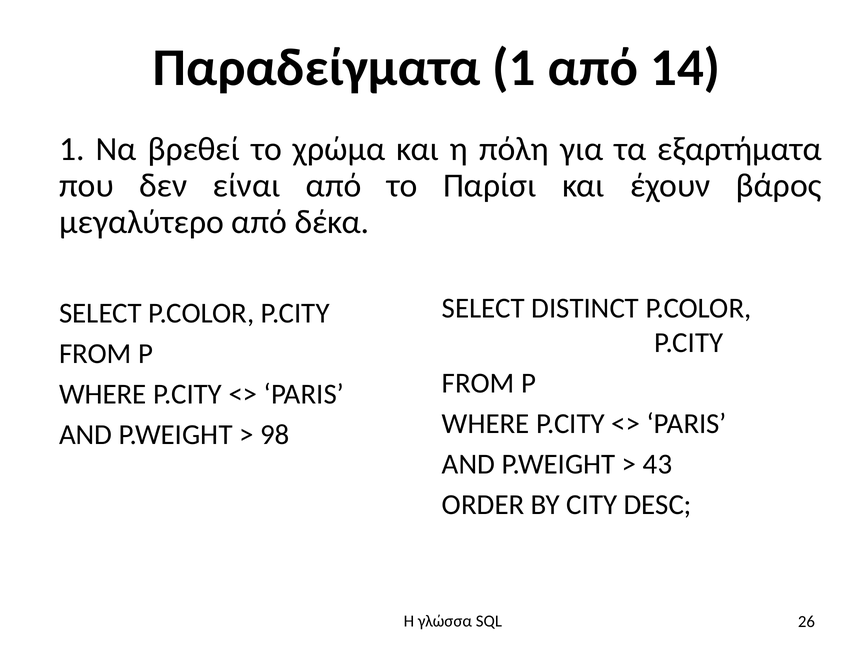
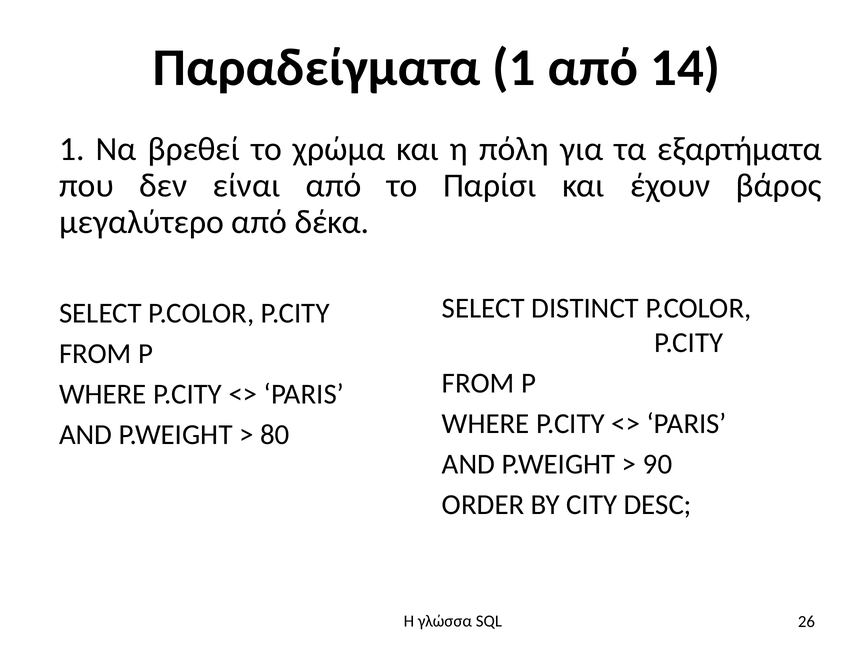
98: 98 -> 80 (275, 434)
43: 43 -> 90 (658, 464)
